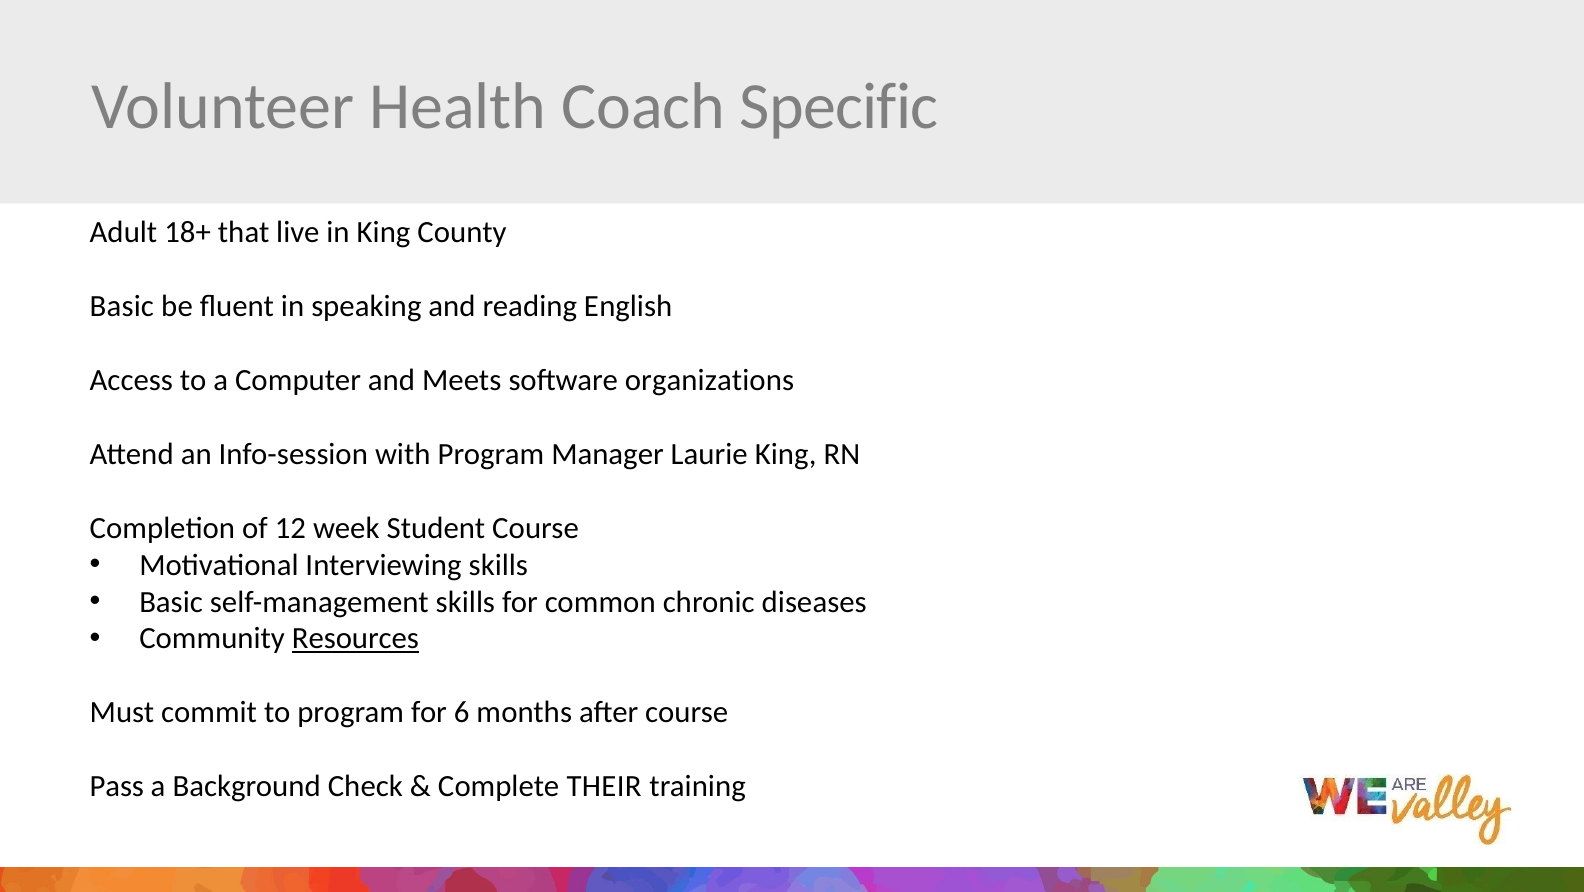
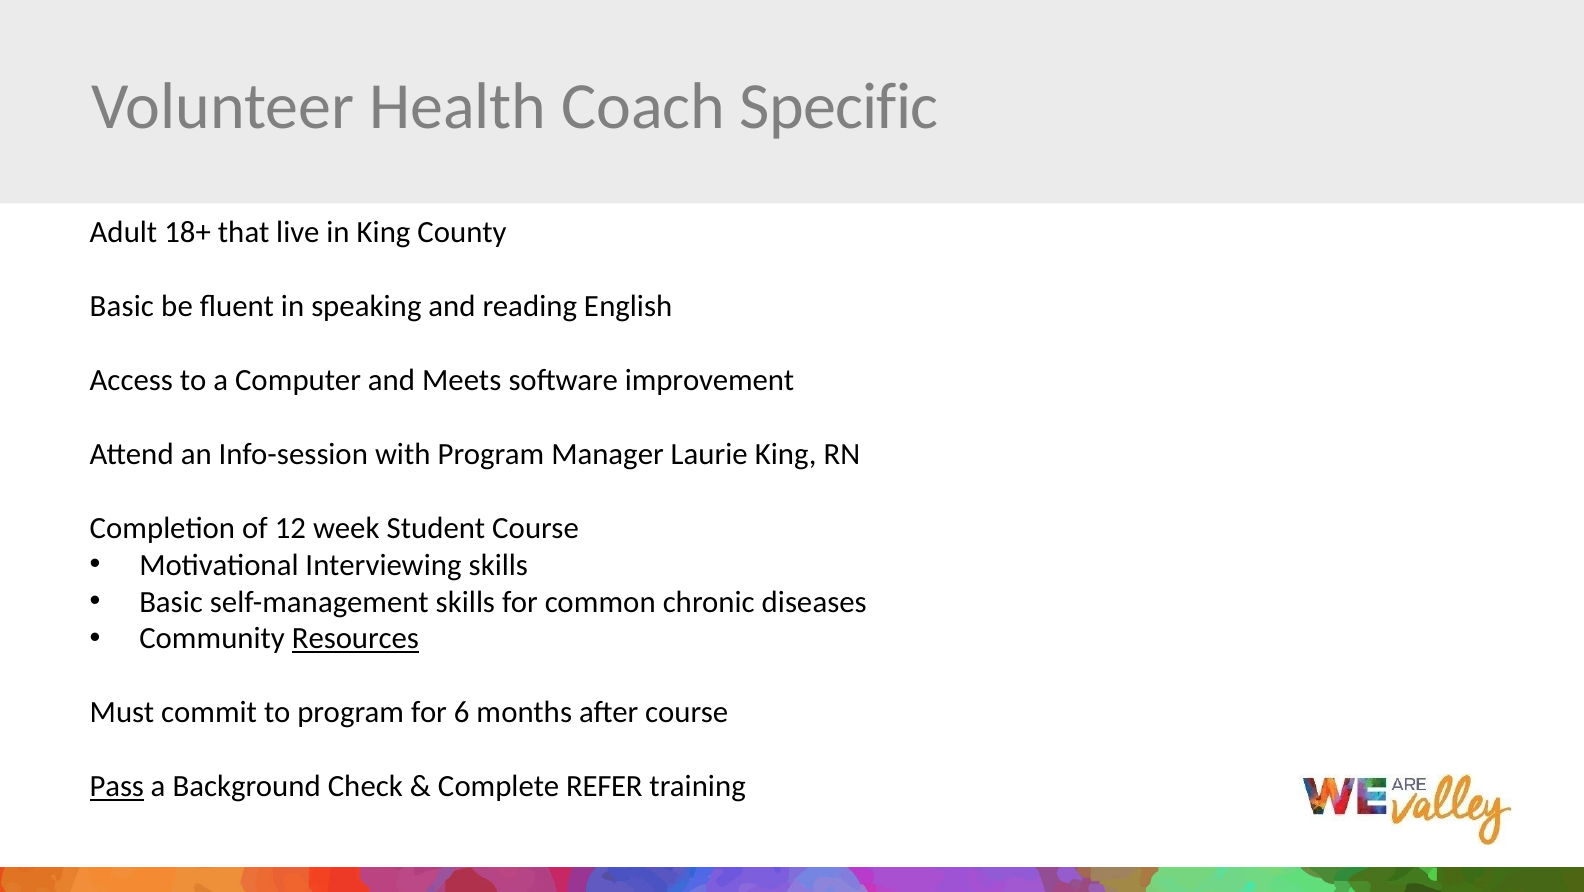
organizations: organizations -> improvement (710, 380)
Pass underline: none -> present (117, 787)
THEIR: THEIR -> REFER (604, 787)
